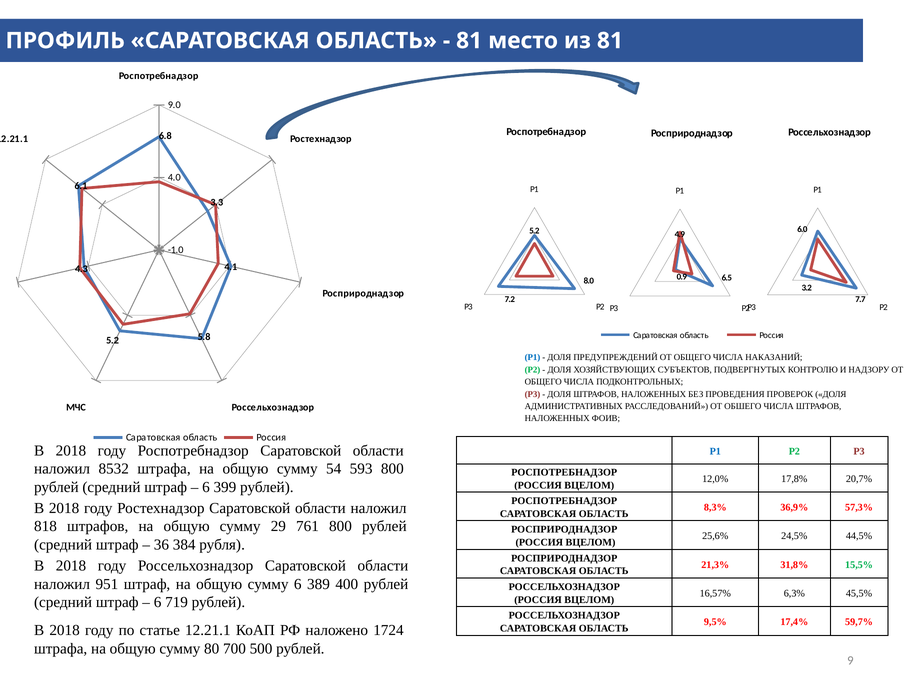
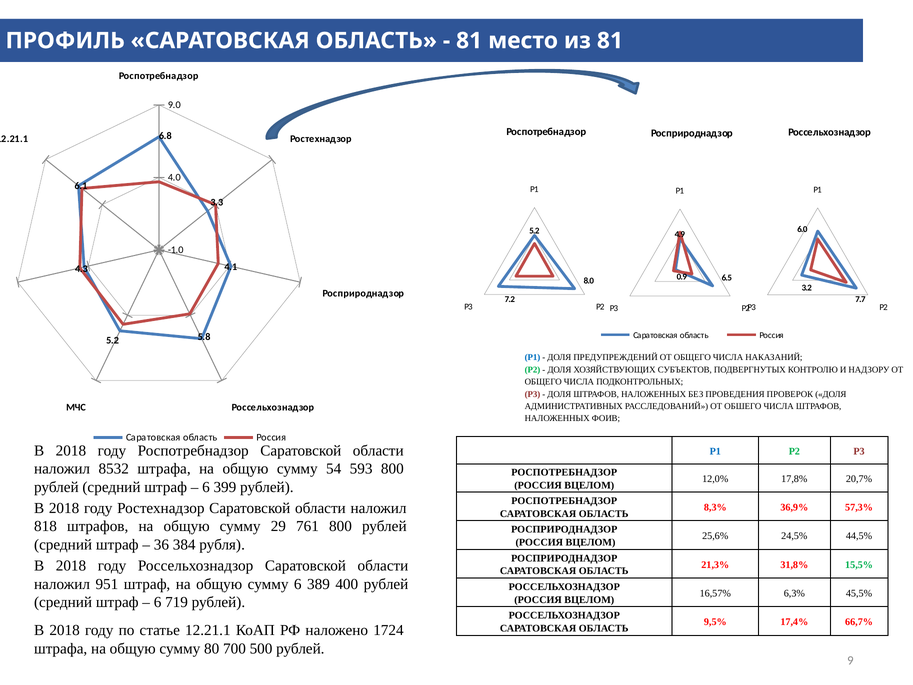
59,7%: 59,7% -> 66,7% (859, 622)
